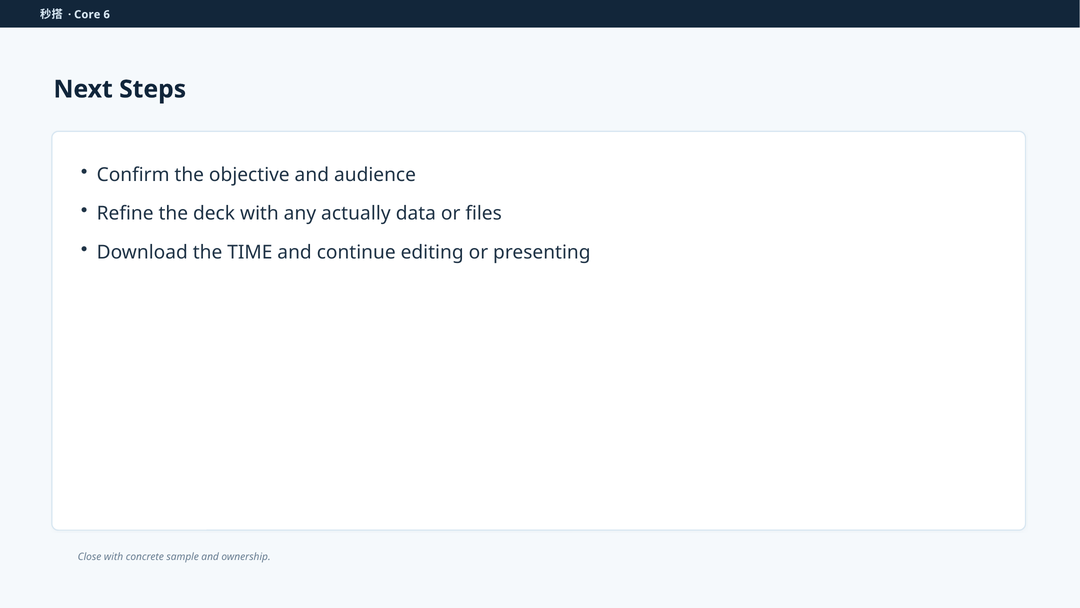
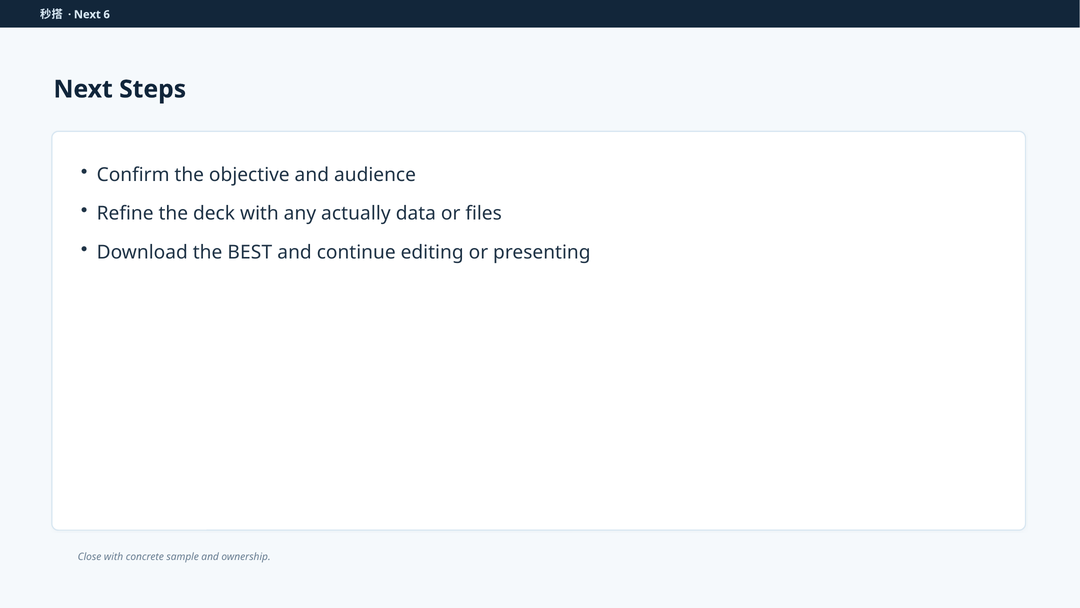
Core: Core -> Next (87, 15)
TIME: TIME -> BEST (250, 252)
